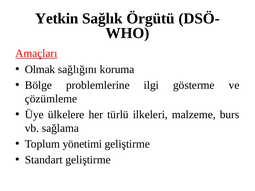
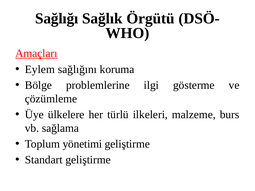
Yetkin: Yetkin -> Sağlığı (57, 19)
Olmak: Olmak -> Eylem (40, 69)
